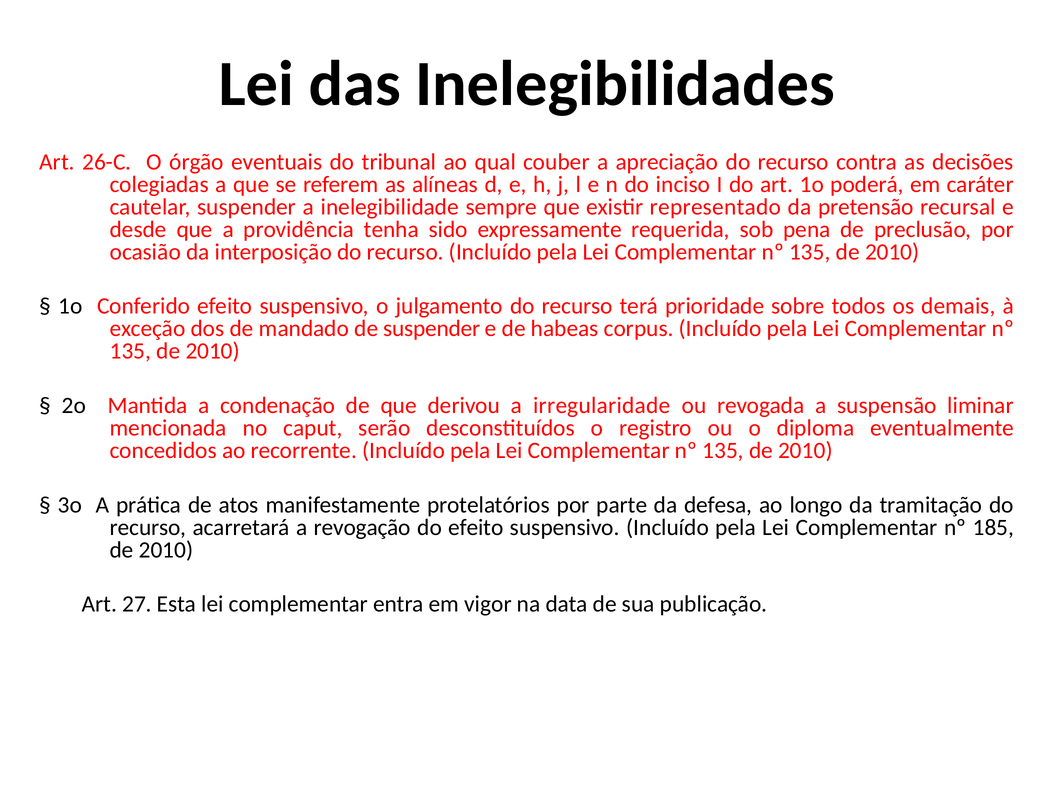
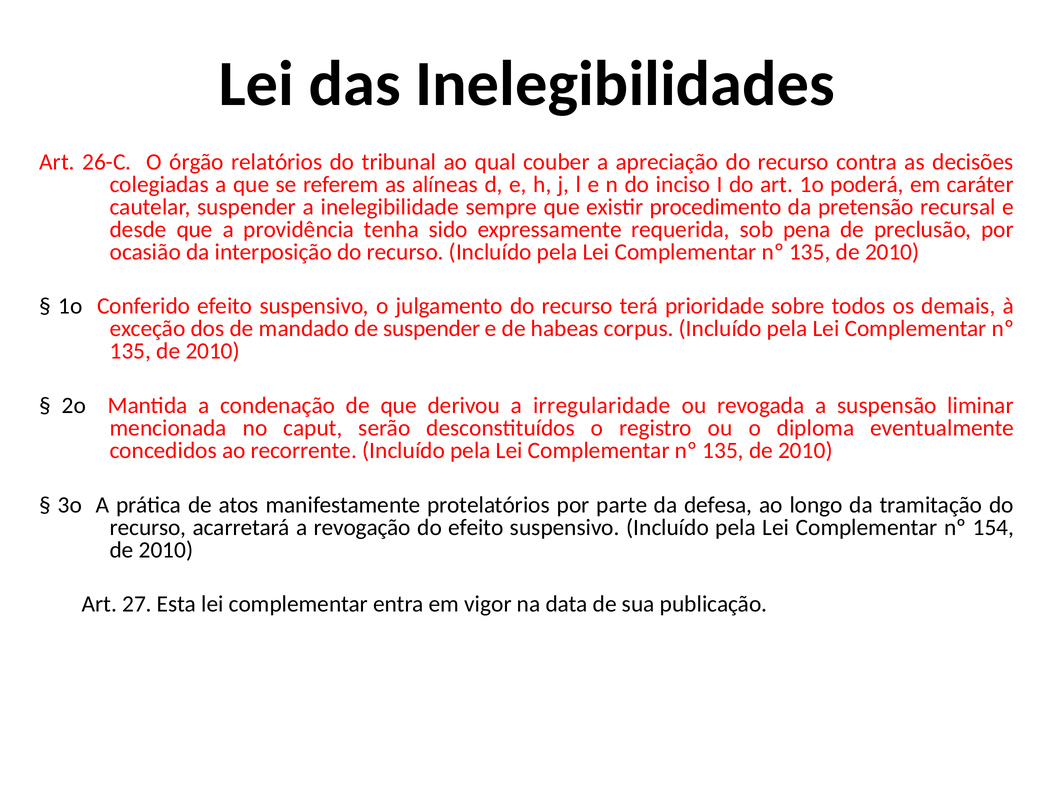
eventuais: eventuais -> relatórios (277, 162)
representado: representado -> procedimento (716, 207)
185: 185 -> 154 (993, 528)
